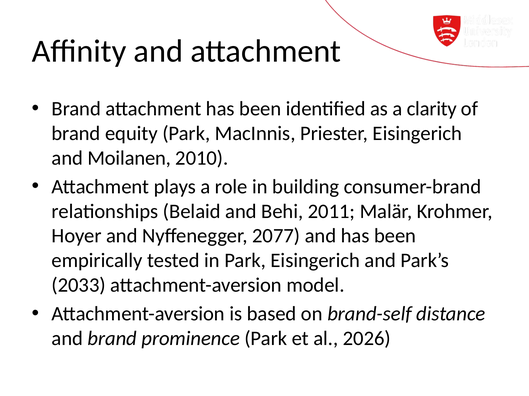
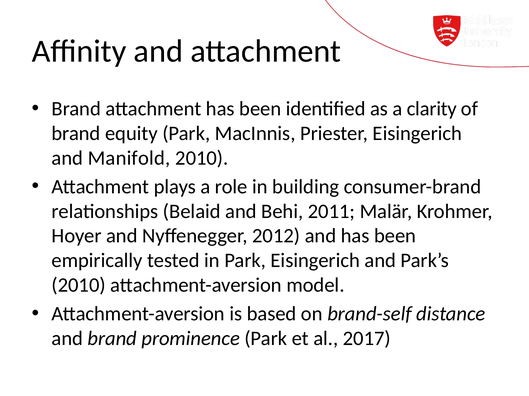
Moilanen: Moilanen -> Manifold (129, 158)
2077: 2077 -> 2012 (276, 236)
2033: 2033 -> 2010 (79, 286)
2026: 2026 -> 2017 (367, 339)
